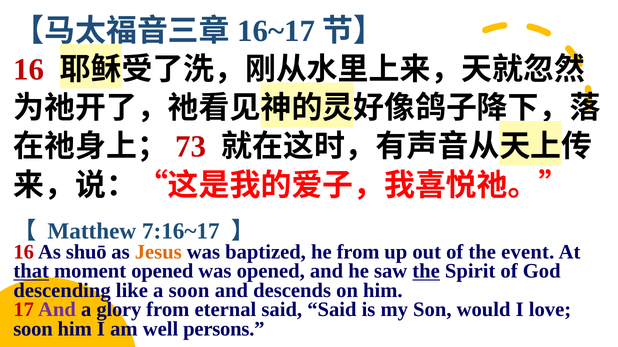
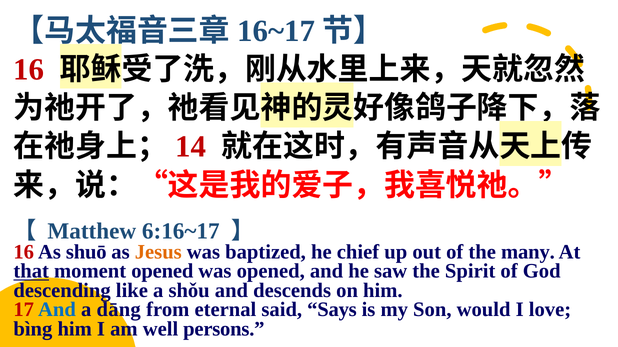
73: 73 -> 14 (191, 147)
7:16~17: 7:16~17 -> 6:16~17 (181, 232)
he from: from -> chief (358, 252)
event: event -> many (528, 252)
the underline: present -> none (426, 272)
a soon: soon -> shǒu (189, 291)
And colour: purple -> blue (57, 310)
glory: glory -> dāng (119, 310)
said Said: Said -> Says (332, 310)
soon: soon -> bìng (33, 330)
